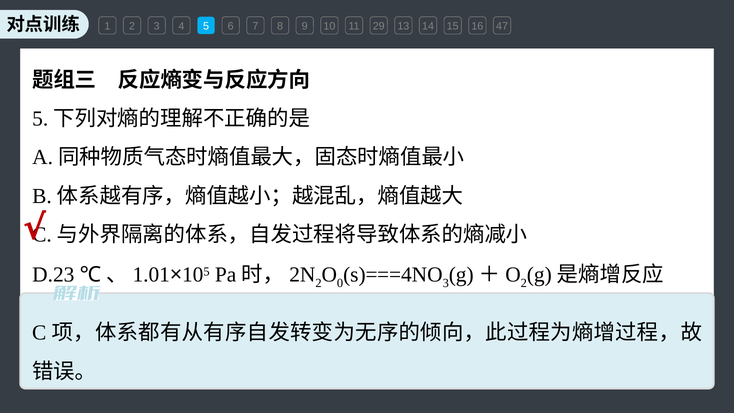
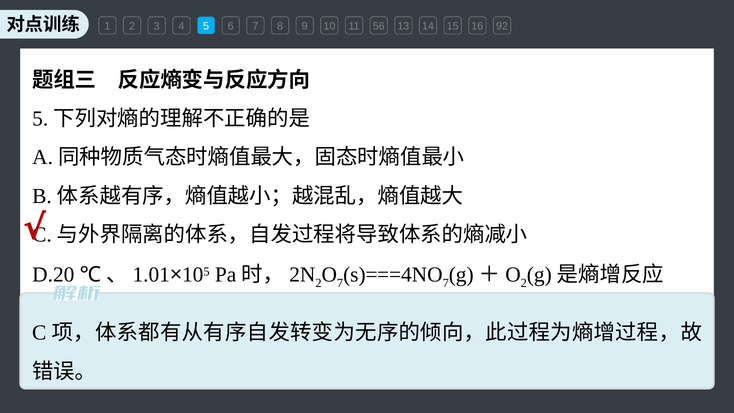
29: 29 -> 56 (379, 26)
47: 47 -> 92 (502, 26)
D.23: D.23 -> D.20 (53, 275)
0: 0 -> 7 (340, 283)
3: 3 -> 7 (446, 283)
